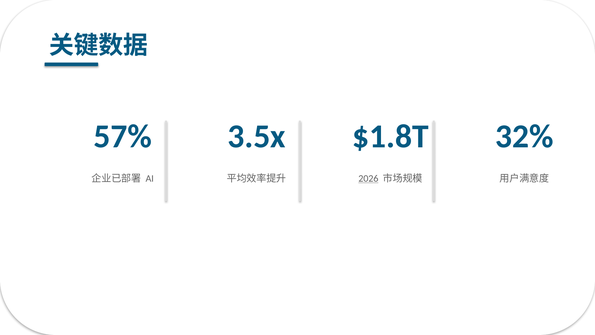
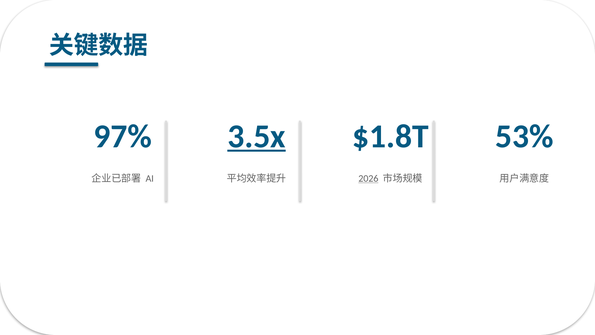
57%: 57% -> 97% (123, 136)
3.5x underline: none -> present (257, 136)
32%: 32% -> 53% (524, 136)
